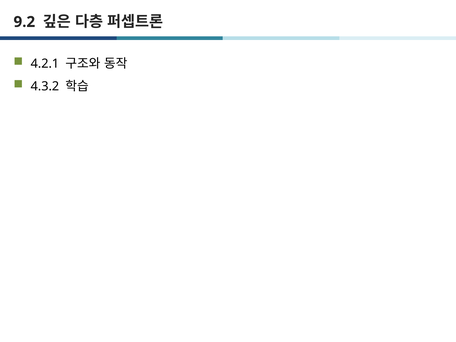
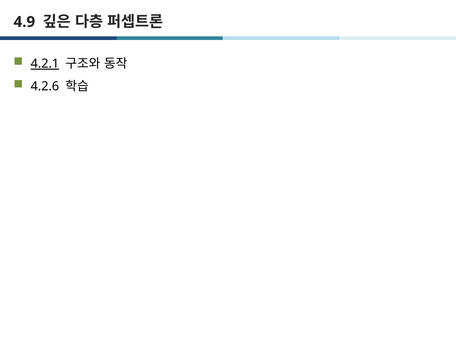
9.2: 9.2 -> 4.9 (24, 22)
4.2.1 underline: none -> present (45, 64)
4.3.2: 4.3.2 -> 4.2.6 (45, 86)
